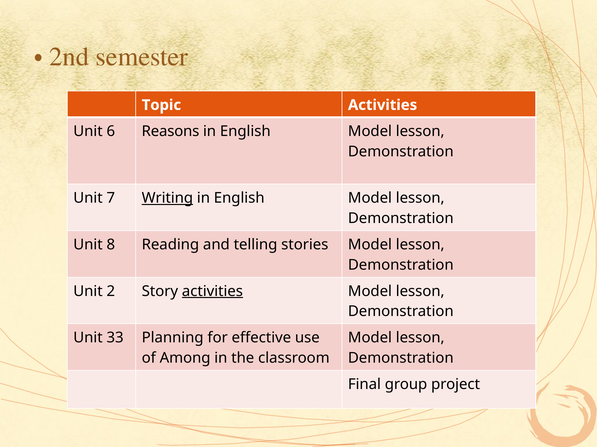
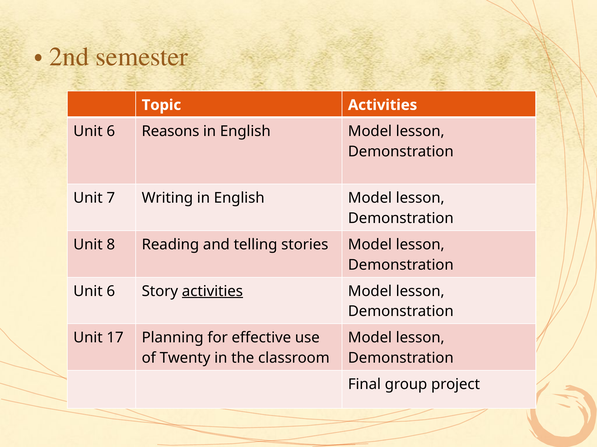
Writing underline: present -> none (167, 198)
2: 2 -> 6 (111, 292)
33: 33 -> 17 (115, 338)
Among: Among -> Twenty (185, 359)
